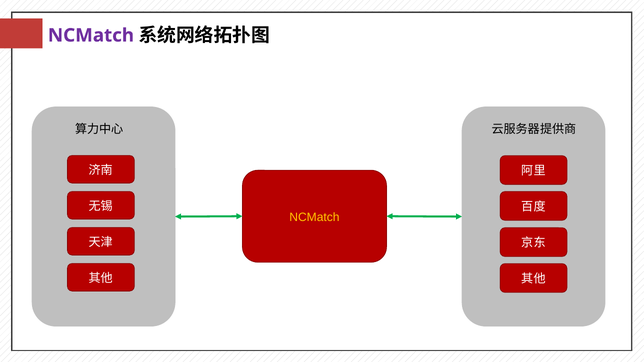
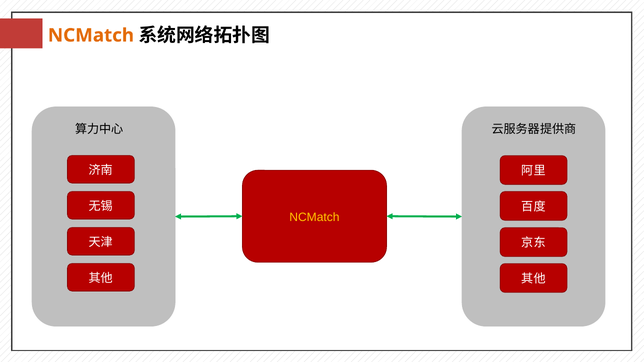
NCMatch colour: purple -> orange (91, 35)
